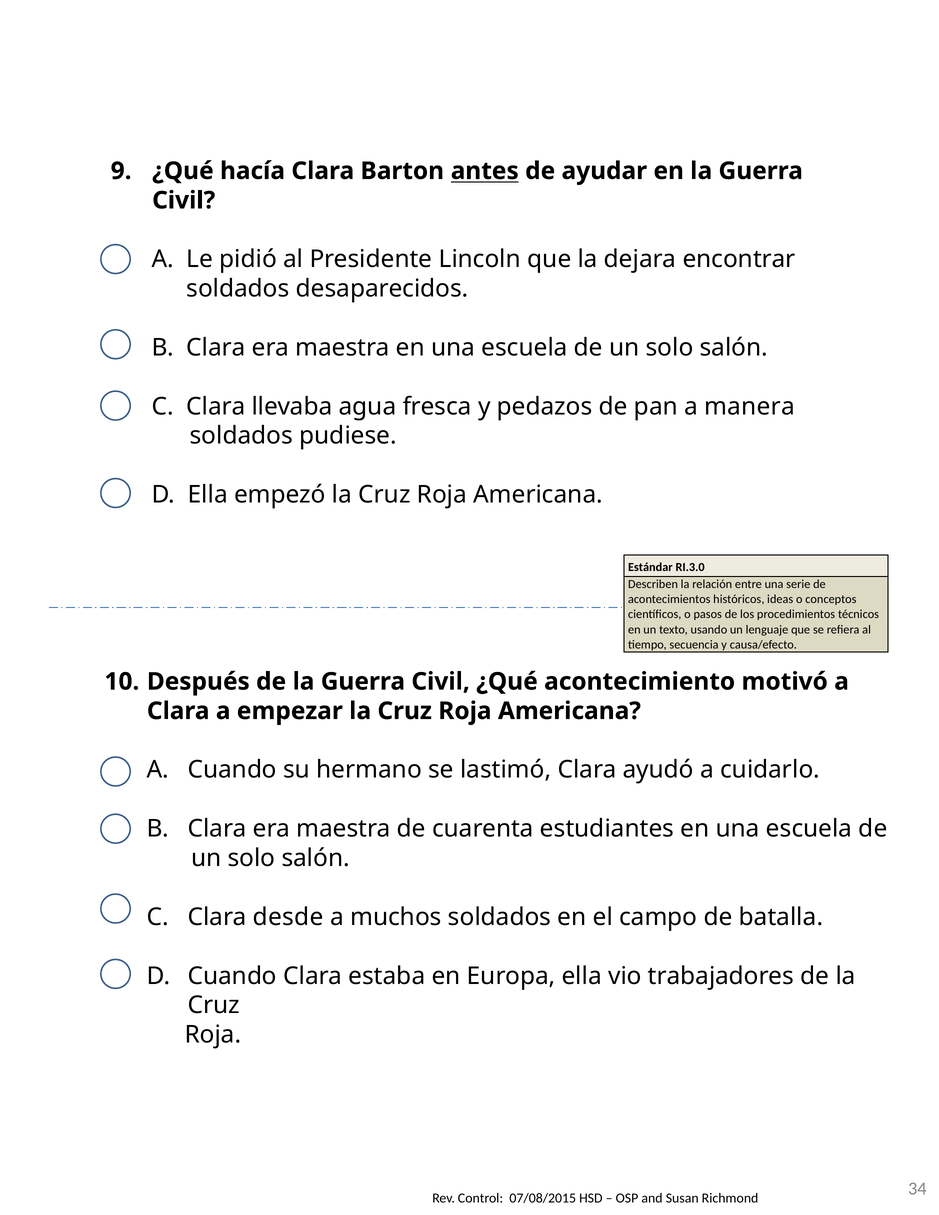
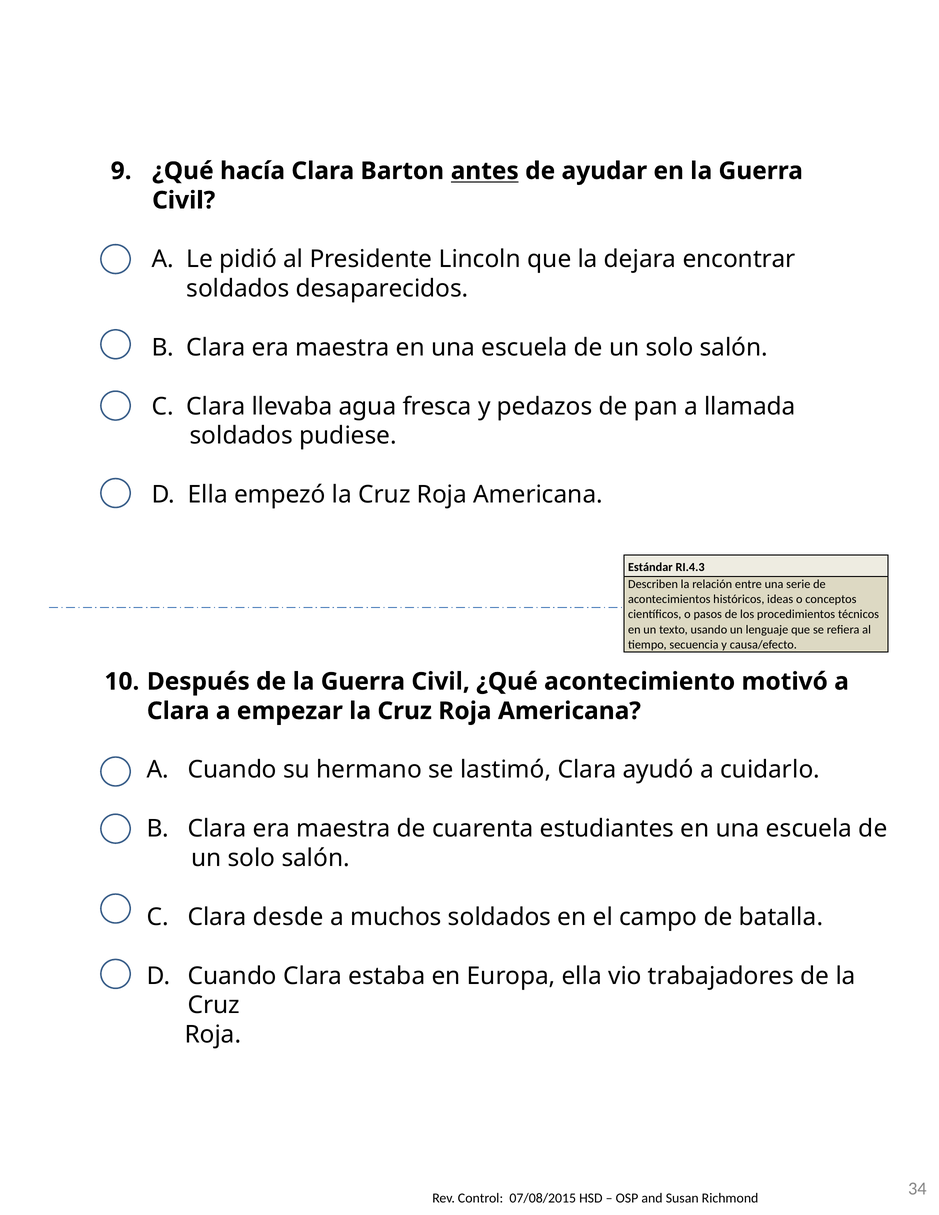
manera: manera -> llamada (750, 407)
RI.3.0: RI.3.0 -> RI.4.3 (690, 567)
